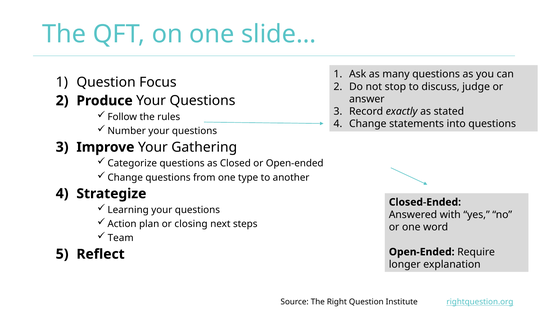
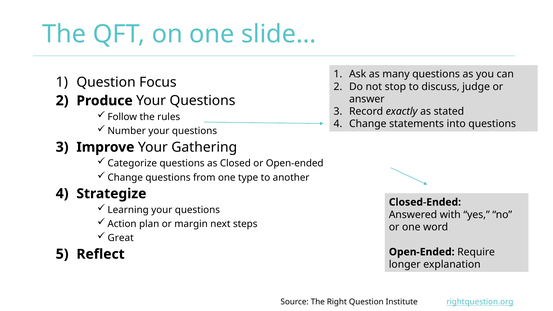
closing: closing -> margin (191, 224)
Team: Team -> Great (121, 238)
